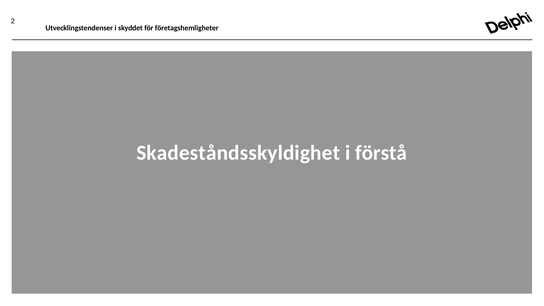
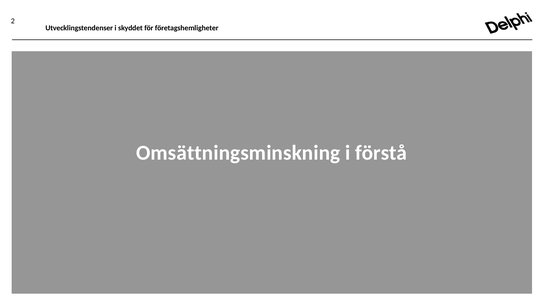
Skadeståndsskyldighet: Skadeståndsskyldighet -> Omsättningsminskning (238, 153)
